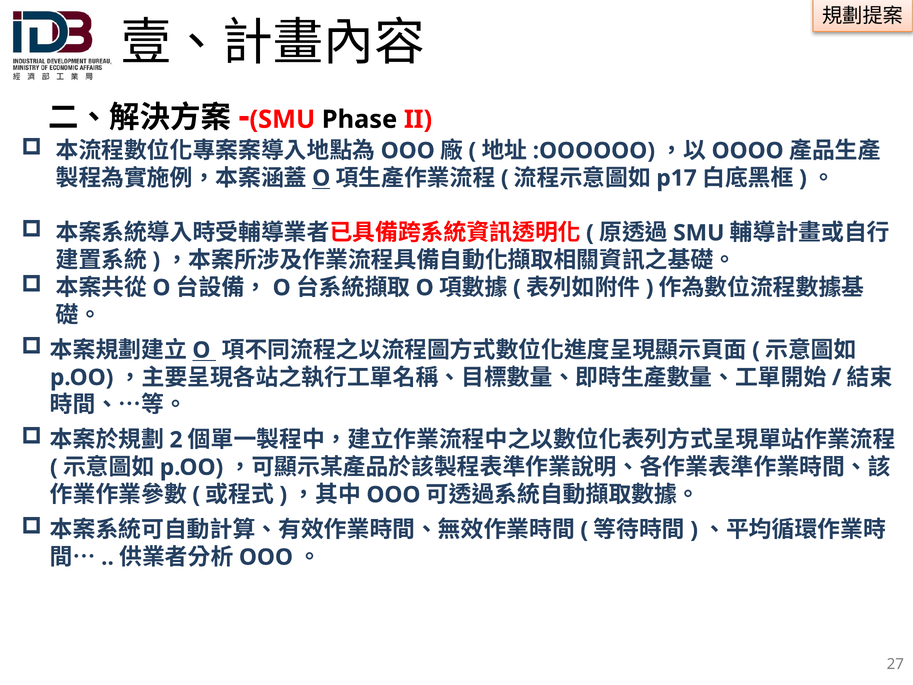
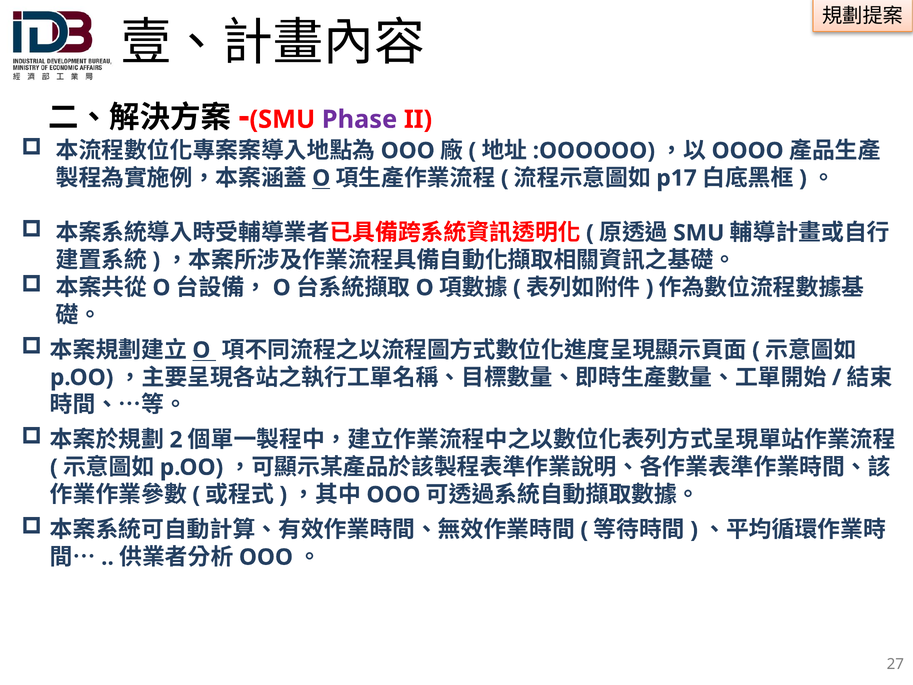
Phase colour: black -> purple (359, 119)
